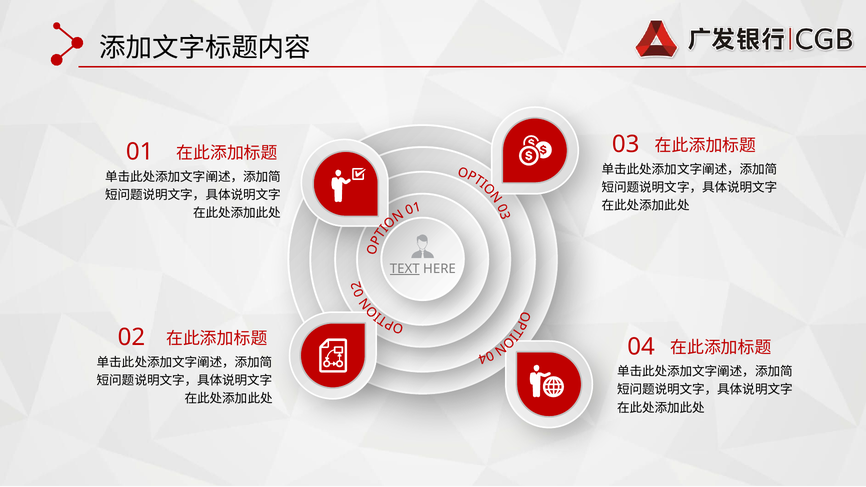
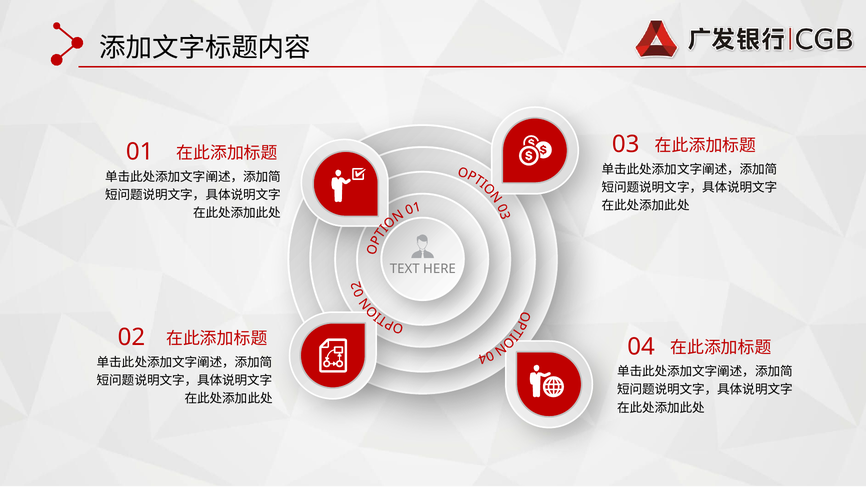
TEXT underline: present -> none (405, 269)
